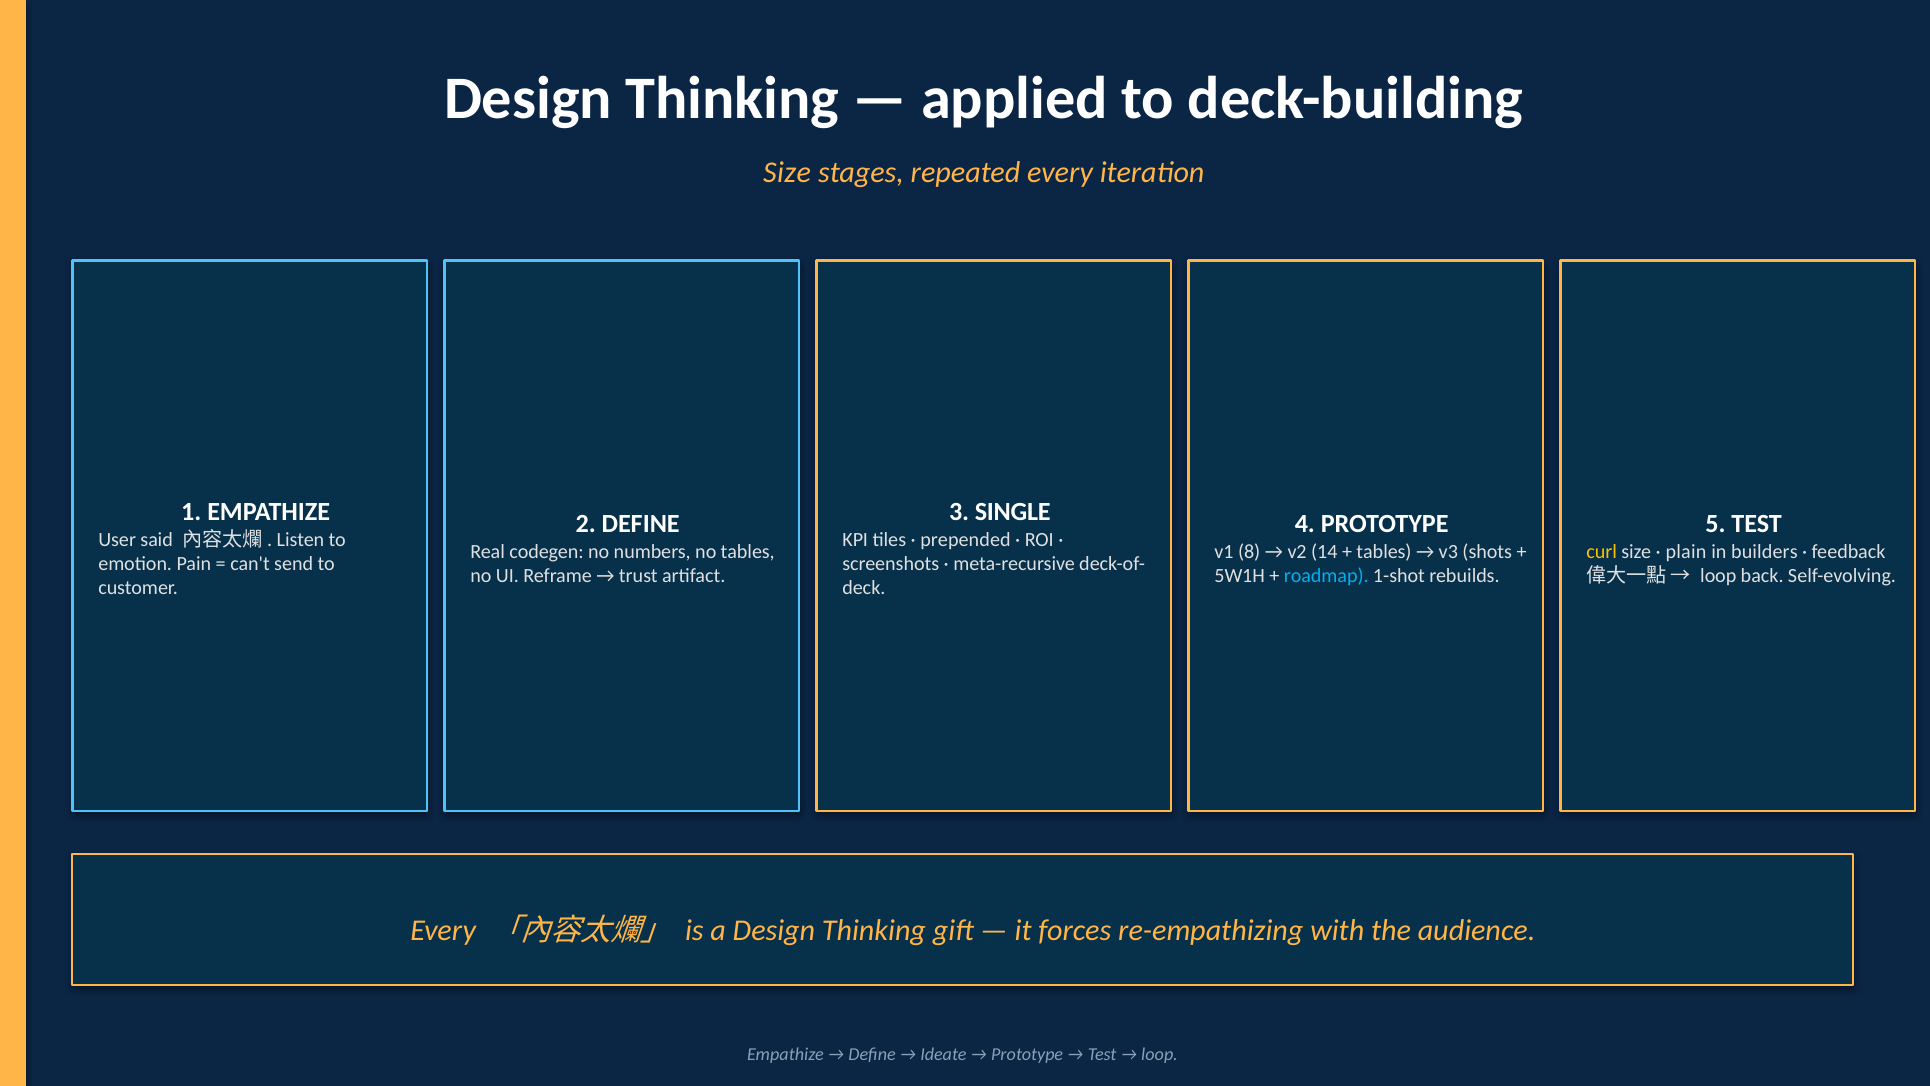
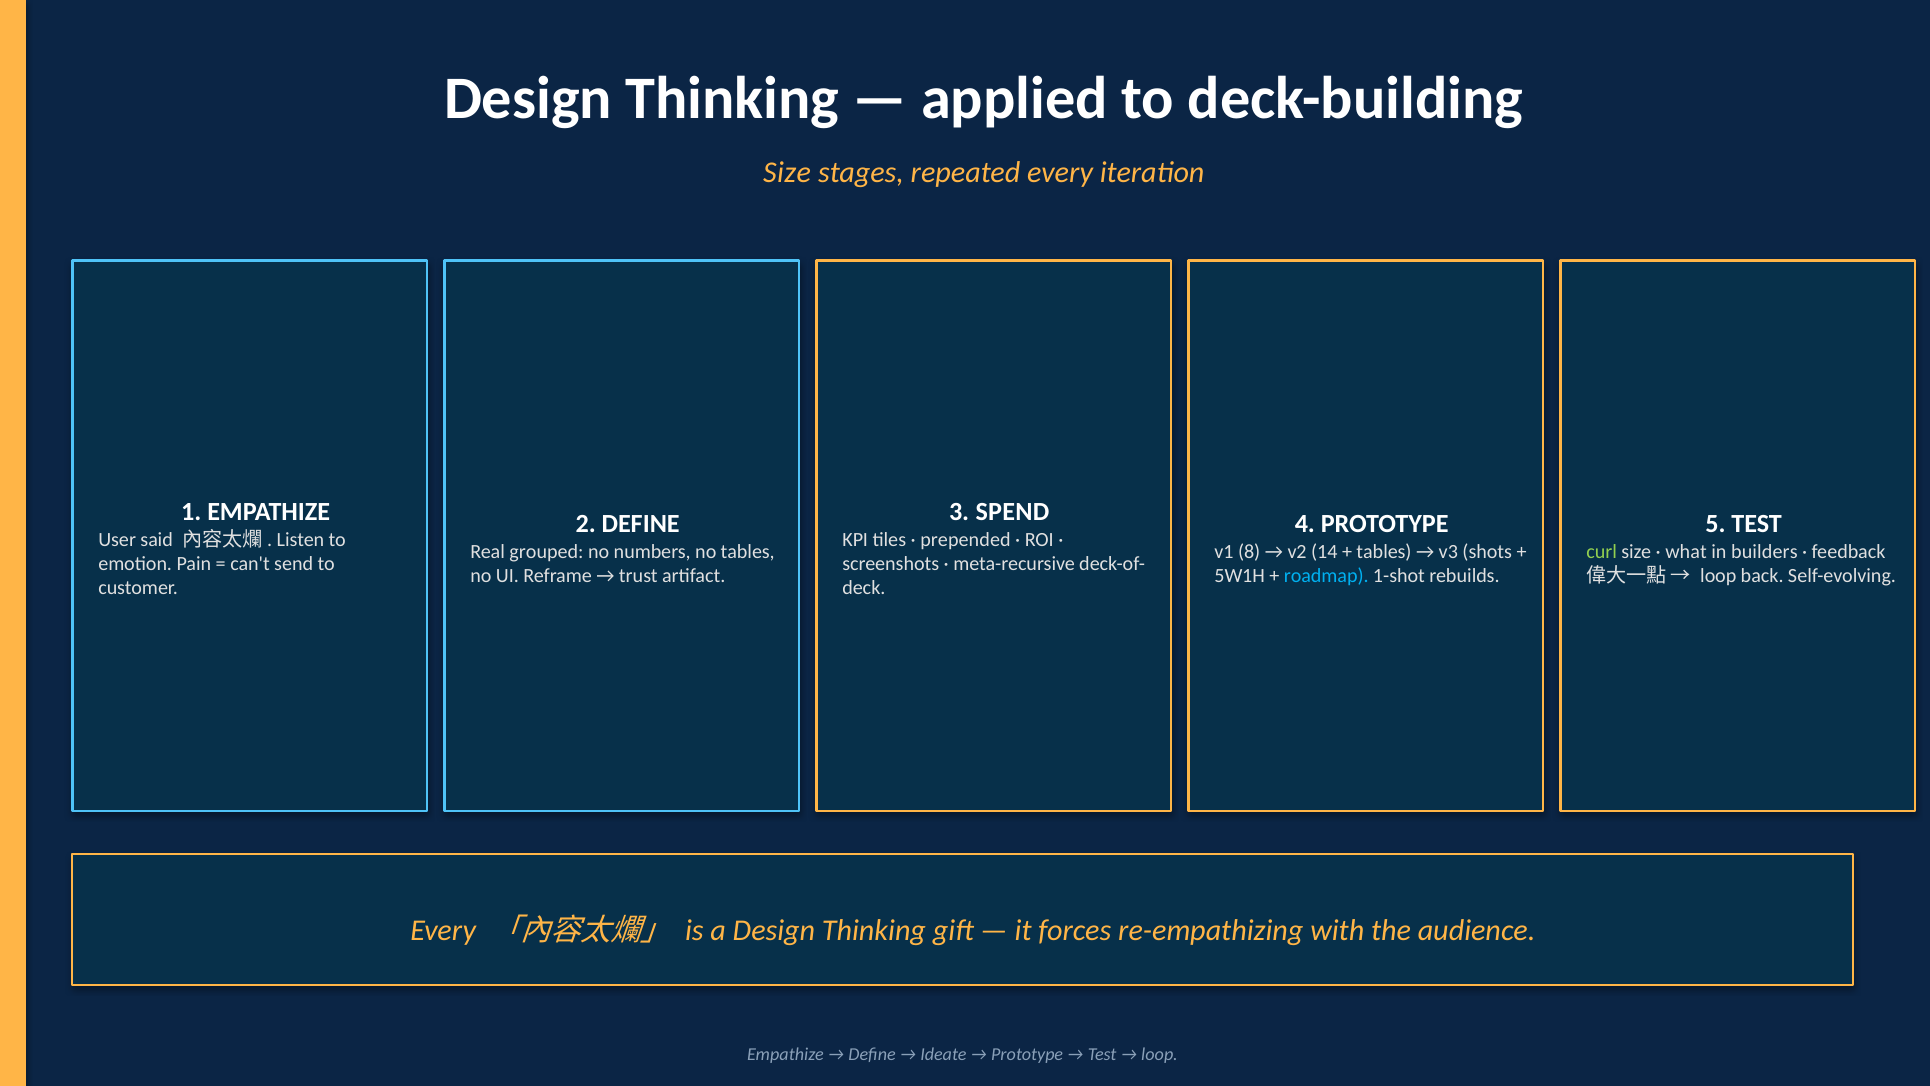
SINGLE: SINGLE -> SPEND (1012, 512)
codegen: codegen -> grouped (547, 551)
curl colour: yellow -> light green (1602, 551)
plain: plain -> what (1686, 551)
